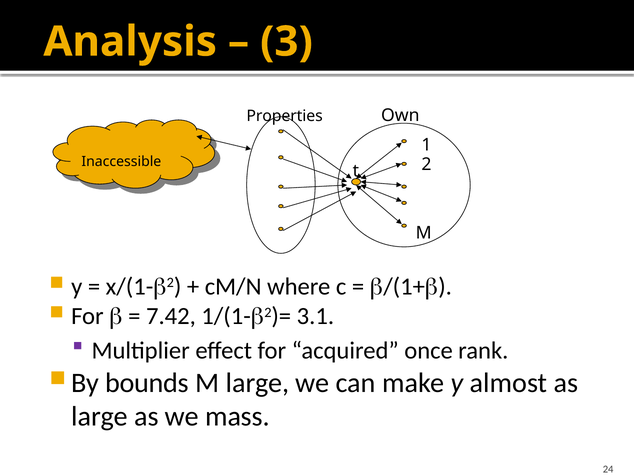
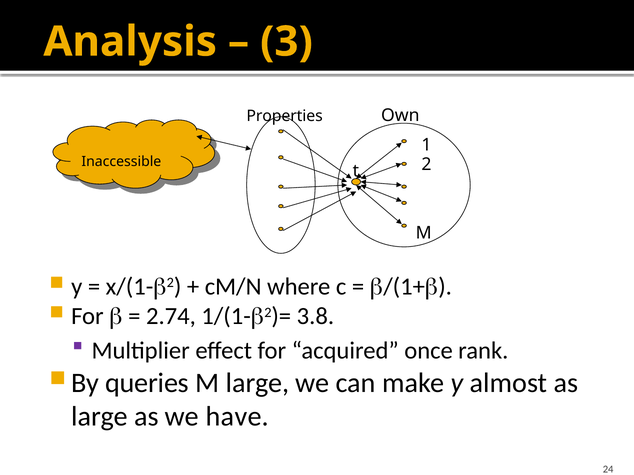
7.42: 7.42 -> 2.74 (171, 317)
3.1: 3.1 -> 3.8 (315, 317)
bounds: bounds -> queries (147, 383)
mass: mass -> have (237, 417)
